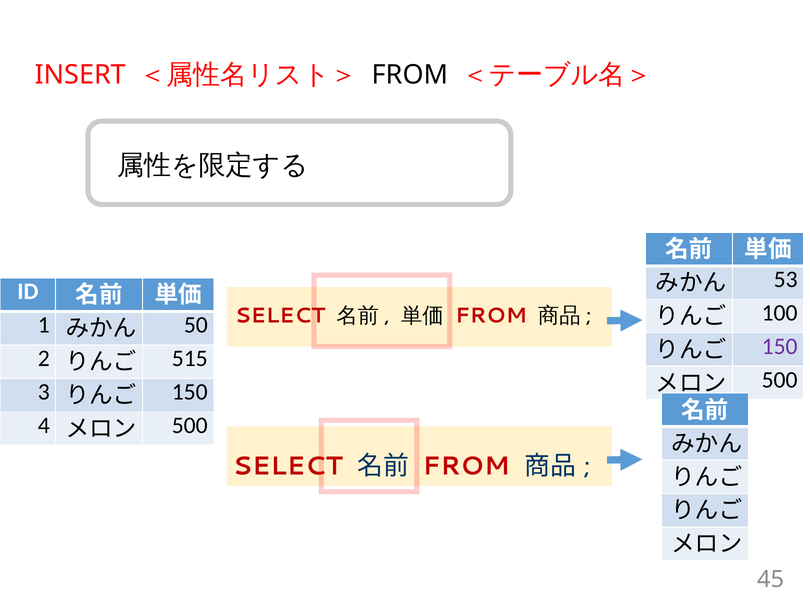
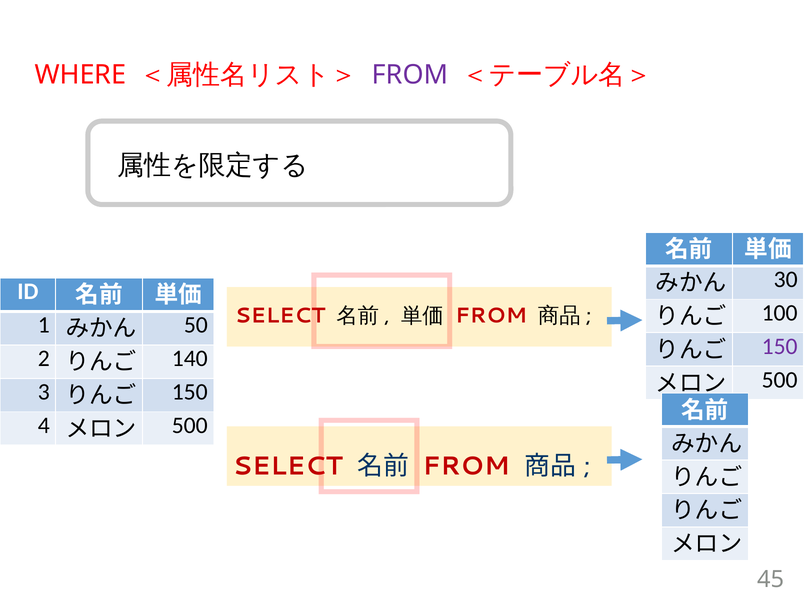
INSERT: INSERT -> WHERE (80, 75)
FROM colour: black -> purple (410, 75)
53: 53 -> 30 (786, 279)
515: 515 -> 140 (190, 358)
